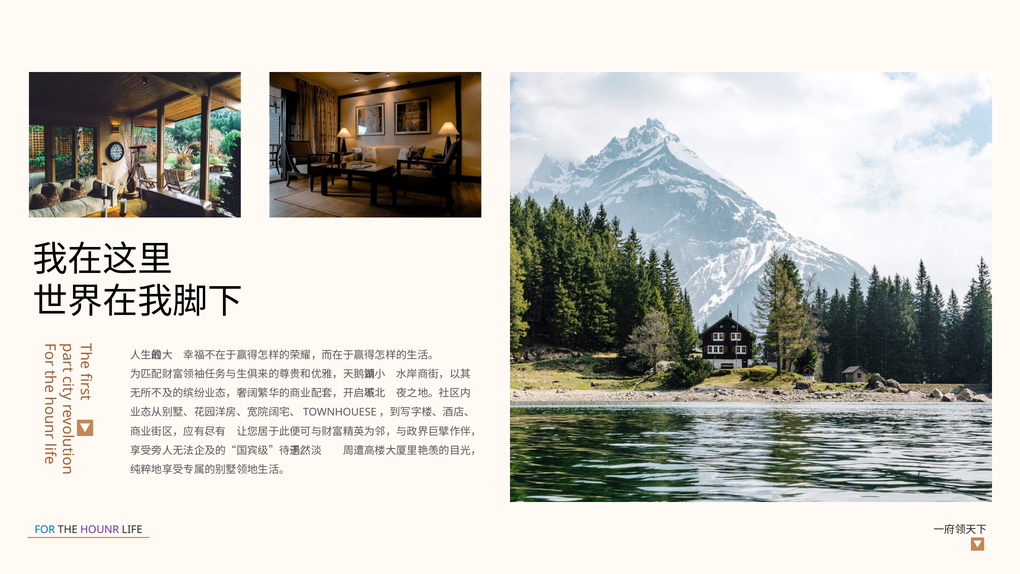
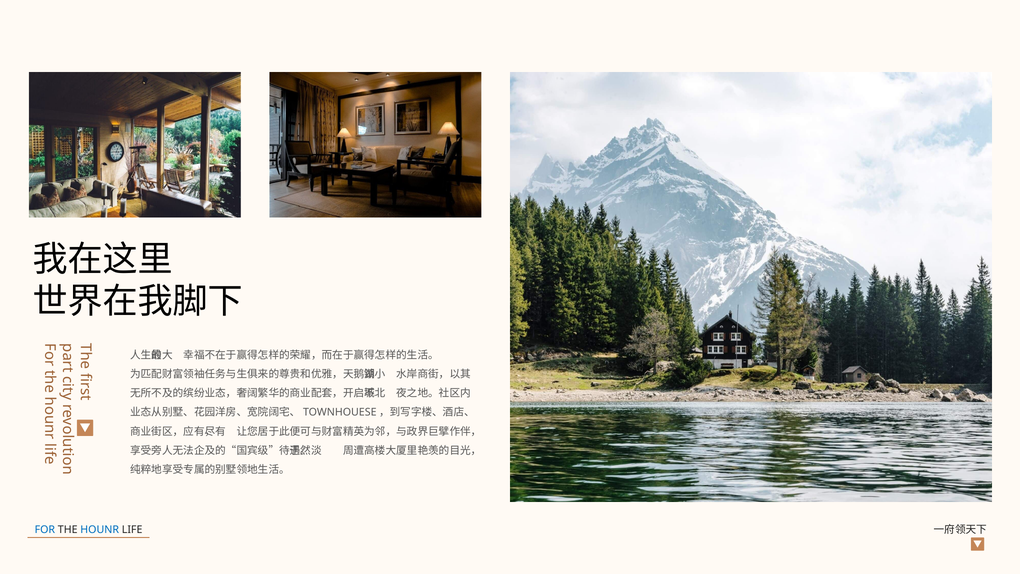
HOUNR colour: purple -> blue (100, 530)
